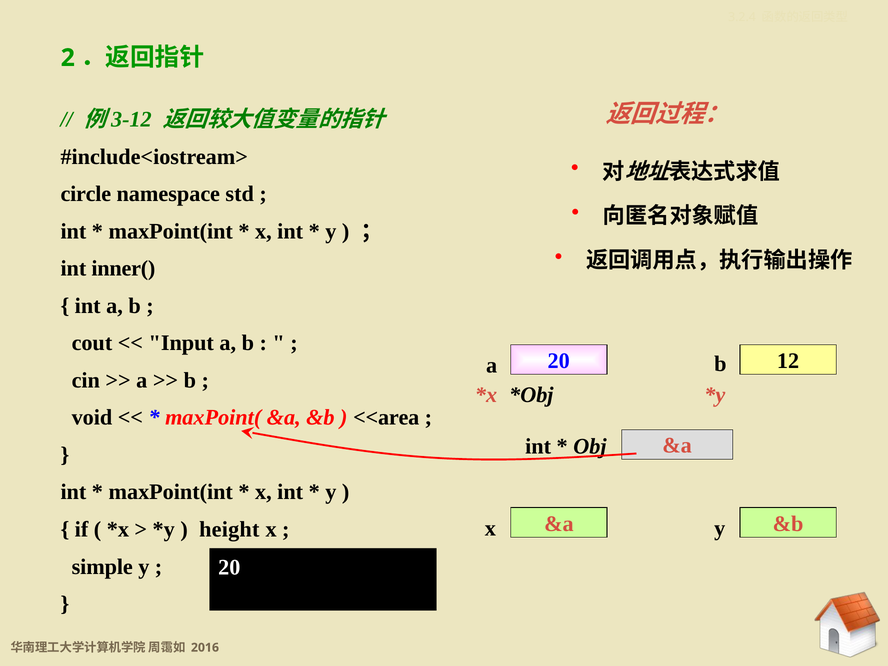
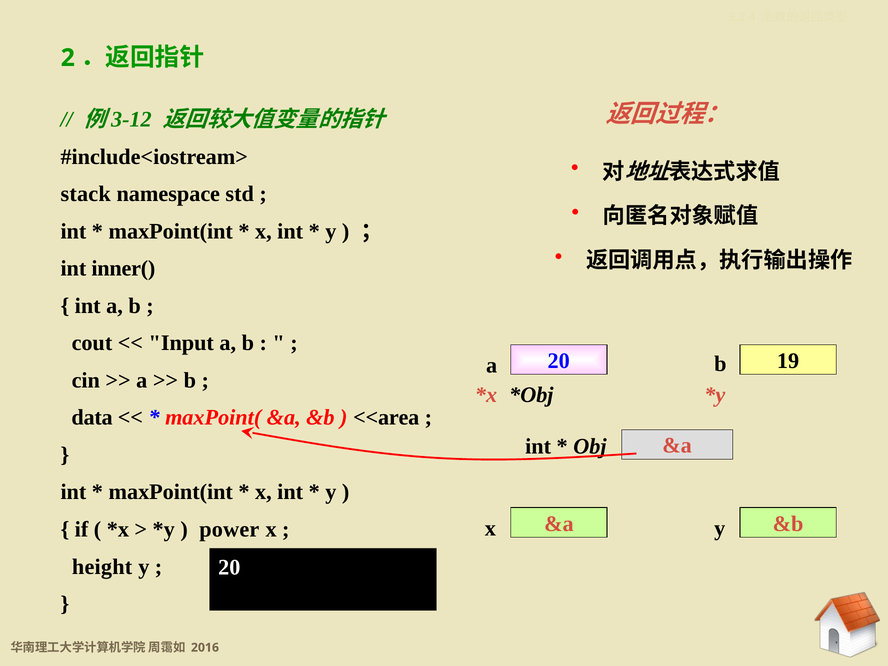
circle: circle -> stack (86, 194)
12: 12 -> 19 (788, 361)
void: void -> data (92, 418)
height: height -> power (229, 529)
simple: simple -> height (102, 567)
